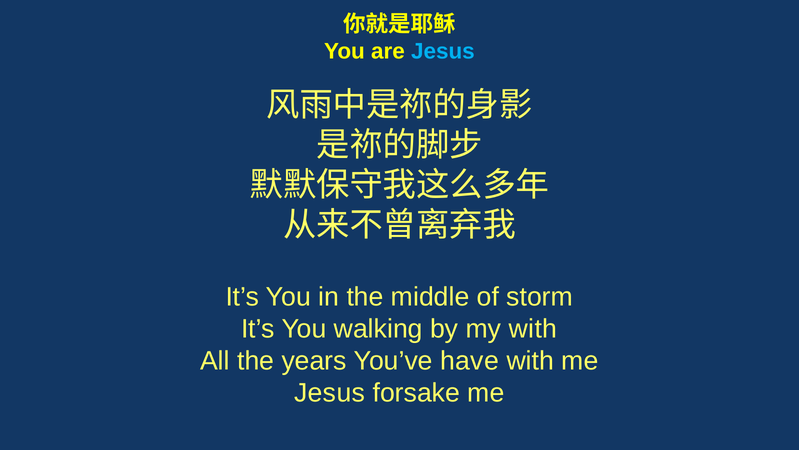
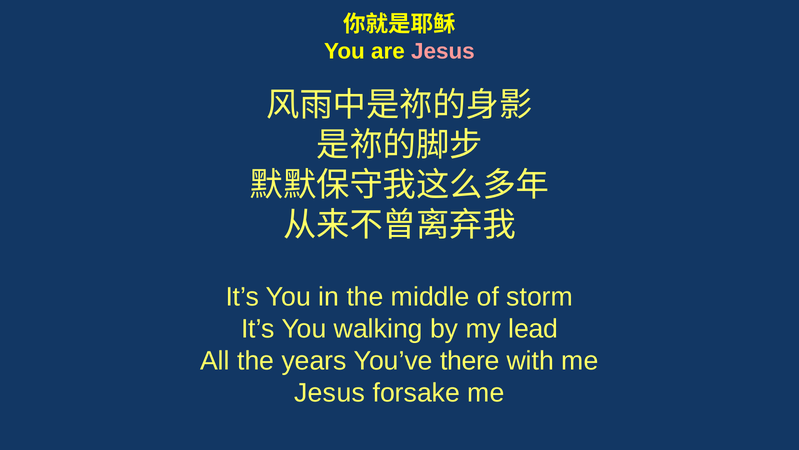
Jesus colour: light blue -> pink (443, 51)
my with: with -> lead (533, 328)
have: have -> there (470, 360)
